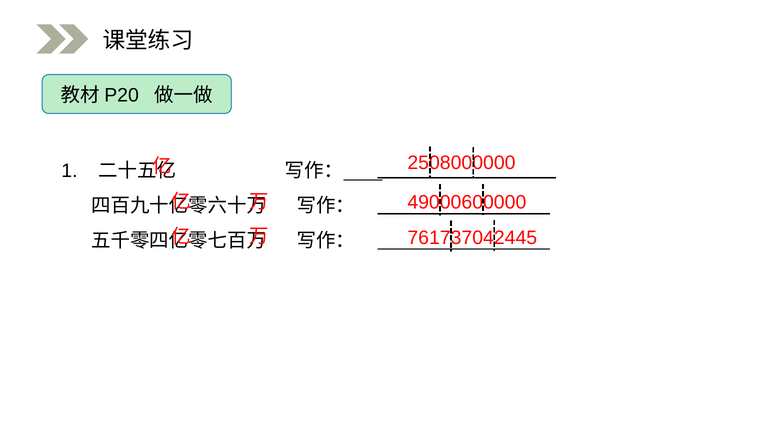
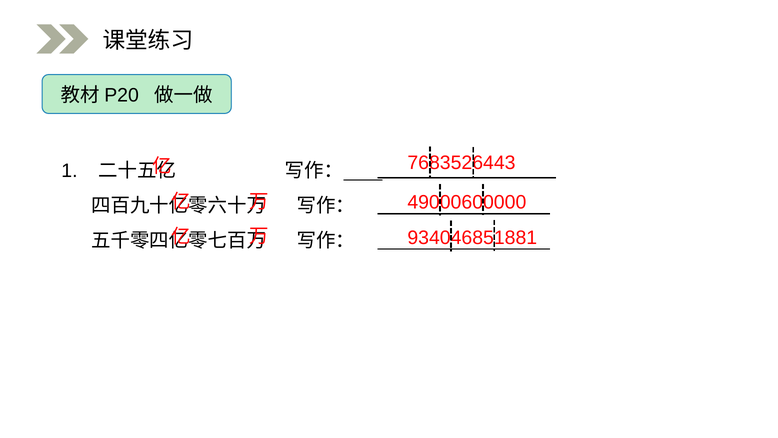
2508000000: 2508000000 -> 7683526443 (461, 163)
761737042445: 761737042445 -> 934046851881 (472, 238)
